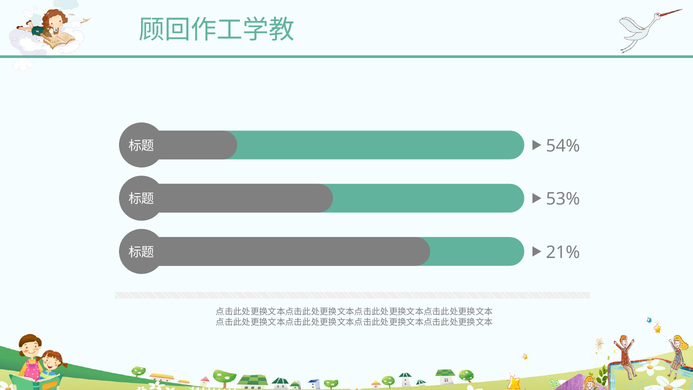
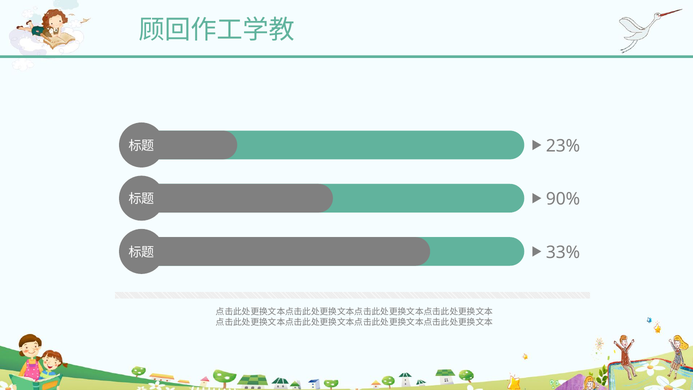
54%: 54% -> 23% (563, 146)
53%: 53% -> 90% (563, 199)
21%: 21% -> 33% (563, 252)
